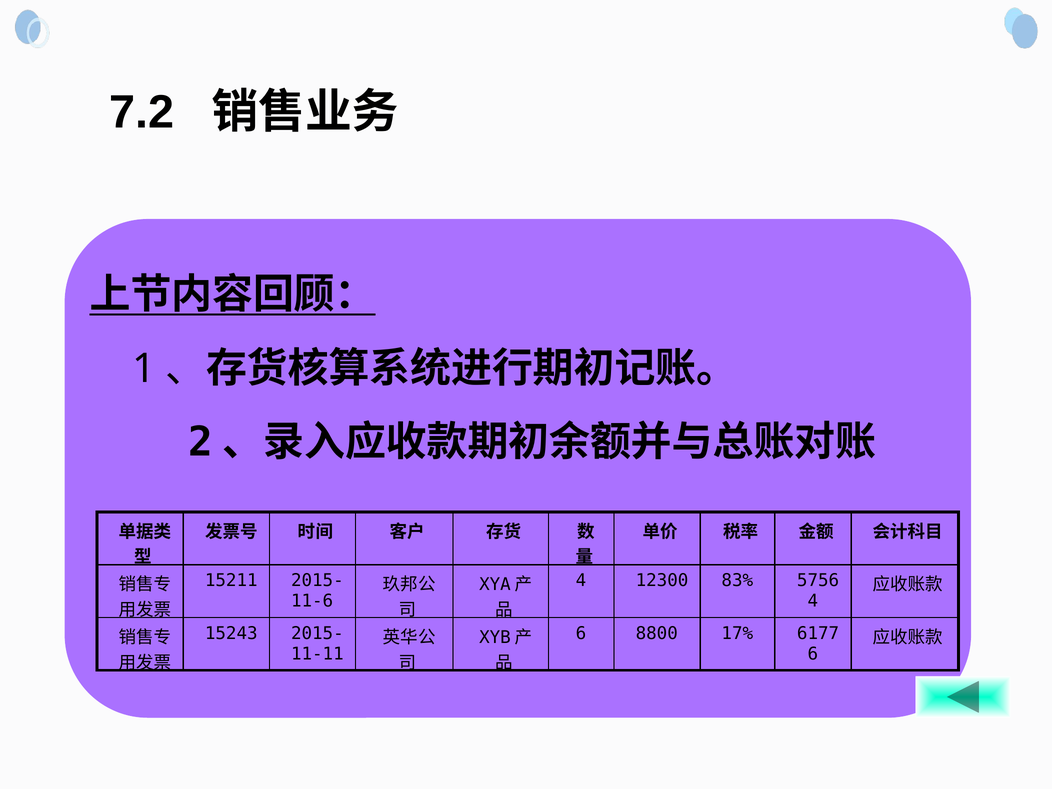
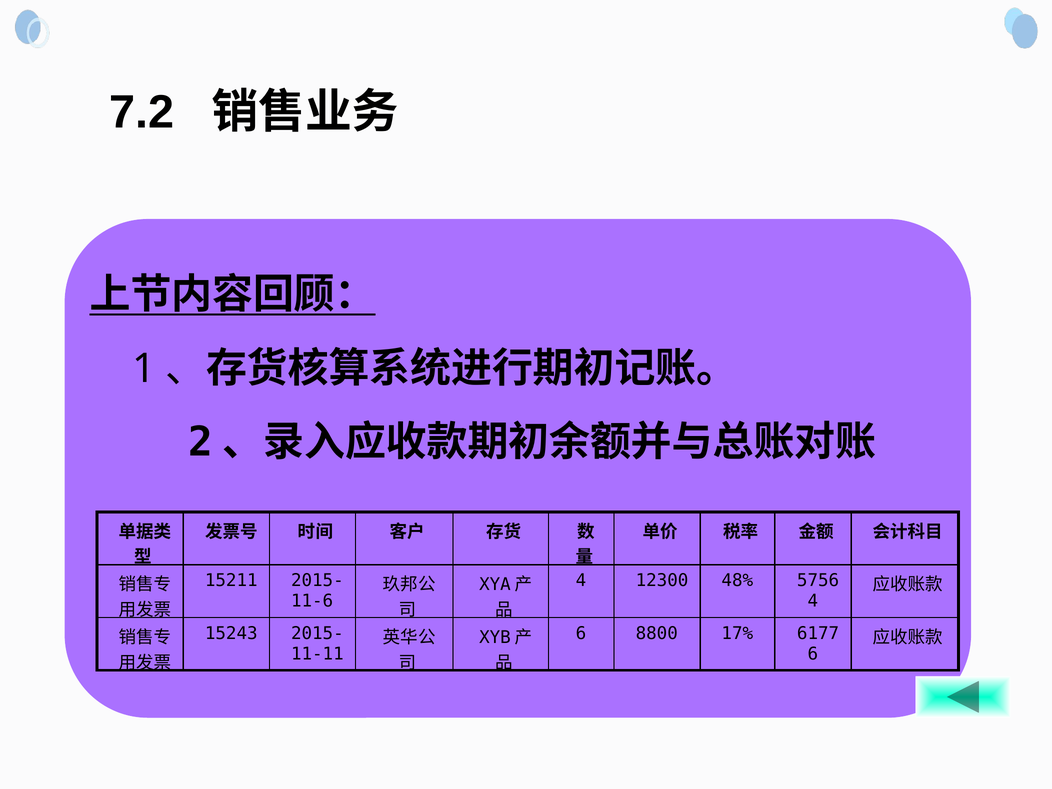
83%: 83% -> 48% (737, 581)
